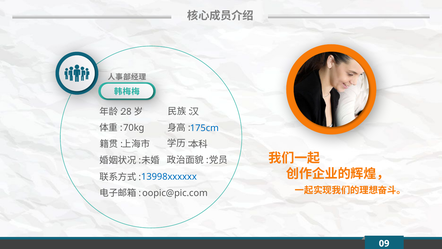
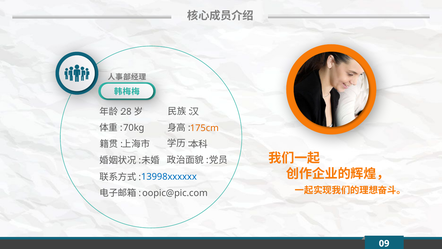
175cm colour: blue -> orange (204, 128)
